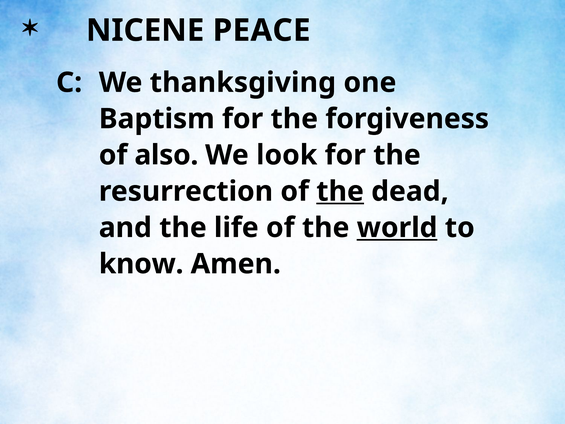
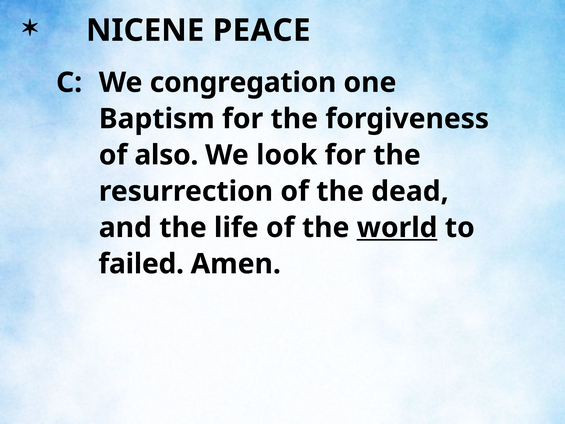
thanksgiving: thanksgiving -> congregation (243, 83)
the underline: present -> none (340, 191)
know: know -> failed (141, 264)
